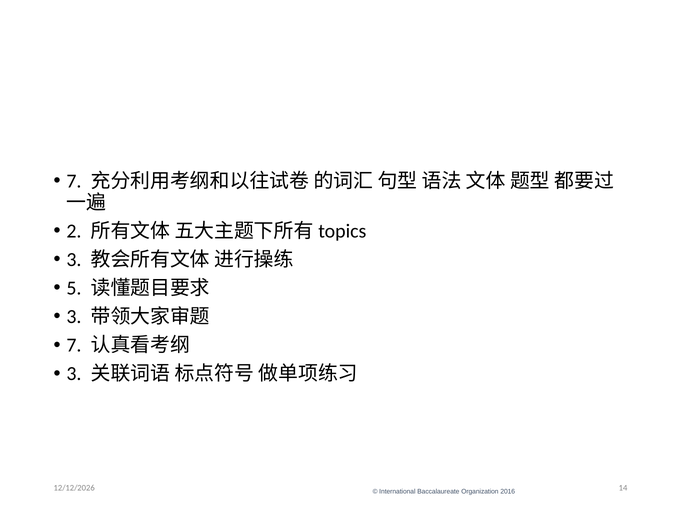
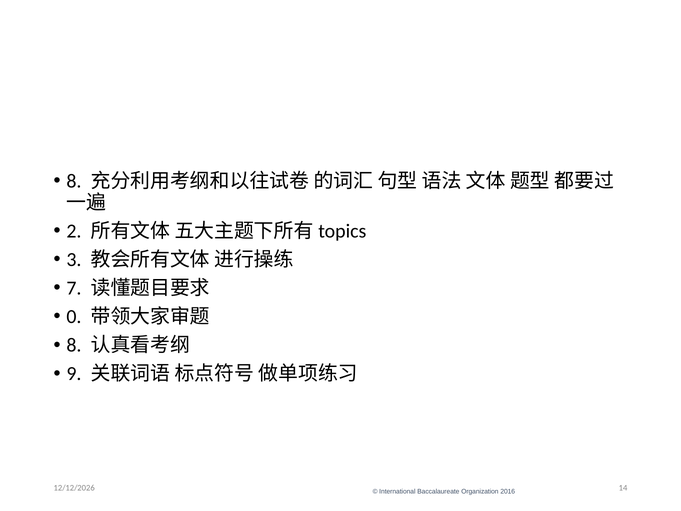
7: 7 -> 8 (74, 181)
5: 5 -> 7 (74, 288)
3: 3 -> 0 (74, 317)
7: 7 -> 8 (74, 345)
3: 3 -> 9 (74, 374)
